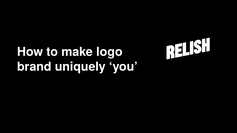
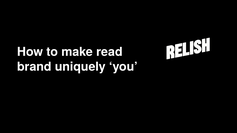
logo: logo -> read (109, 52)
